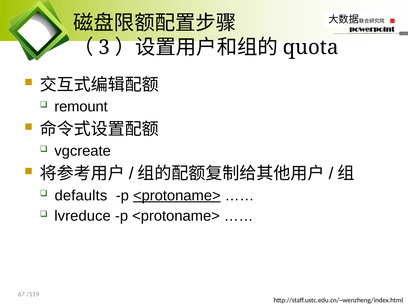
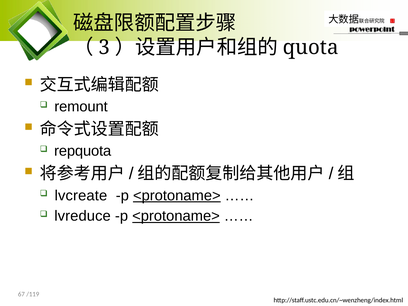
vgcreate: vgcreate -> repquota (83, 151)
defaults: defaults -> lvcreate (81, 195)
<protoname> underline: none -> present (176, 216)
